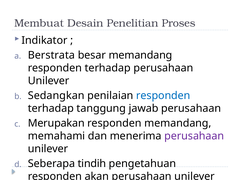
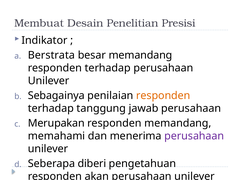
Proses: Proses -> Presisi (179, 23)
Sedangkan: Sedangkan -> Sebagainya (56, 96)
responden colour: blue -> orange (163, 96)
tindih: tindih -> diberi (92, 164)
